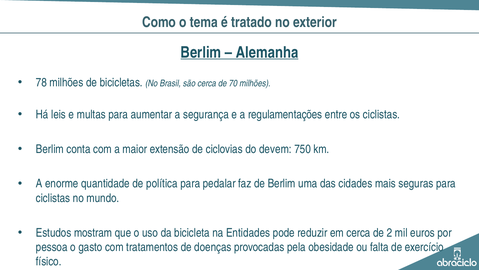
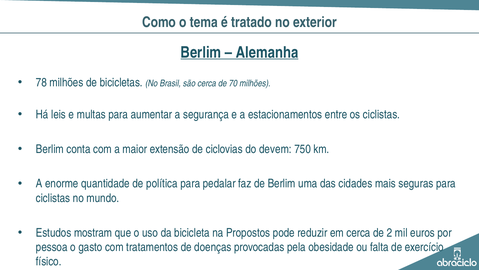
regulamentações: regulamentações -> estacionamentos (285, 114)
Entidades: Entidades -> Propostos (248, 232)
